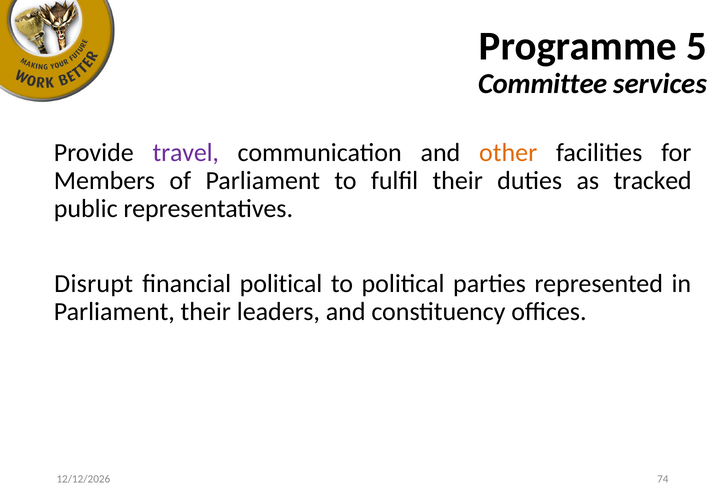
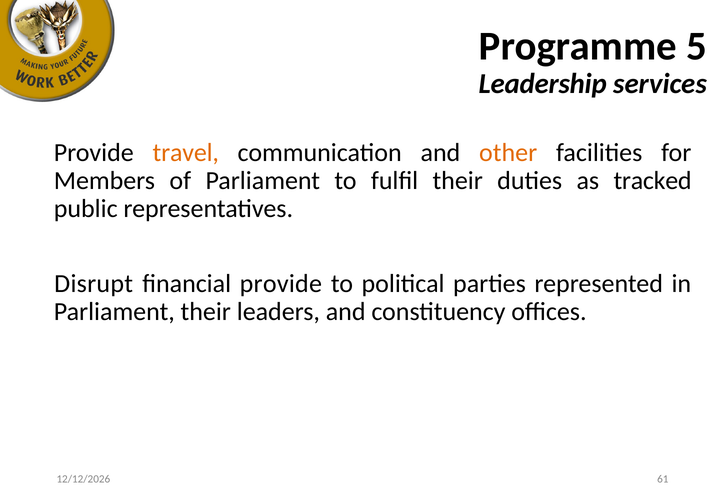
Committee: Committee -> Leadership (543, 84)
travel colour: purple -> orange (186, 153)
financial political: political -> provide (281, 283)
74: 74 -> 61 (663, 479)
